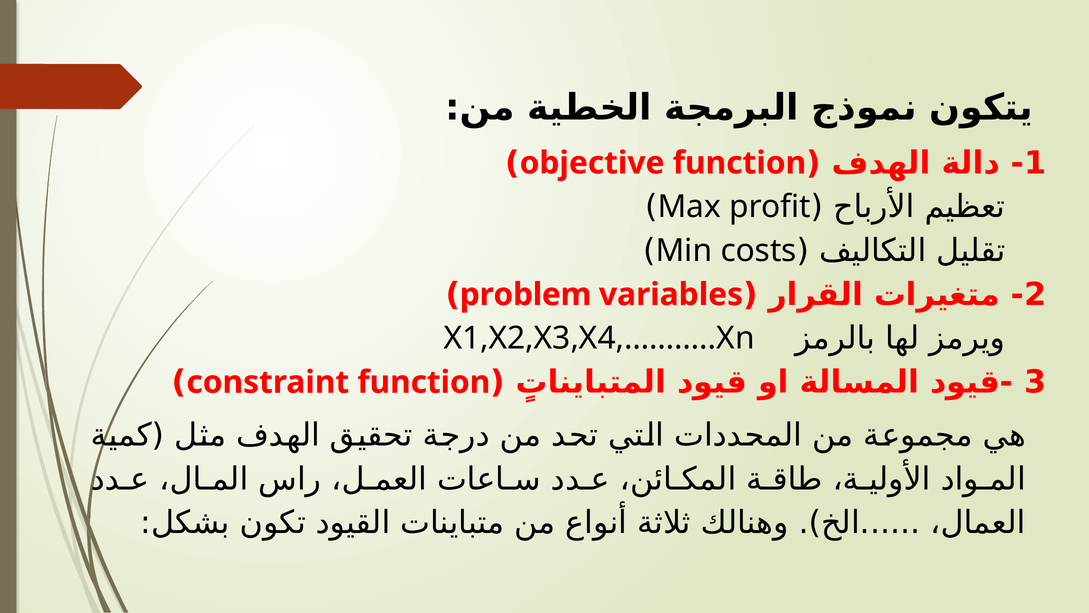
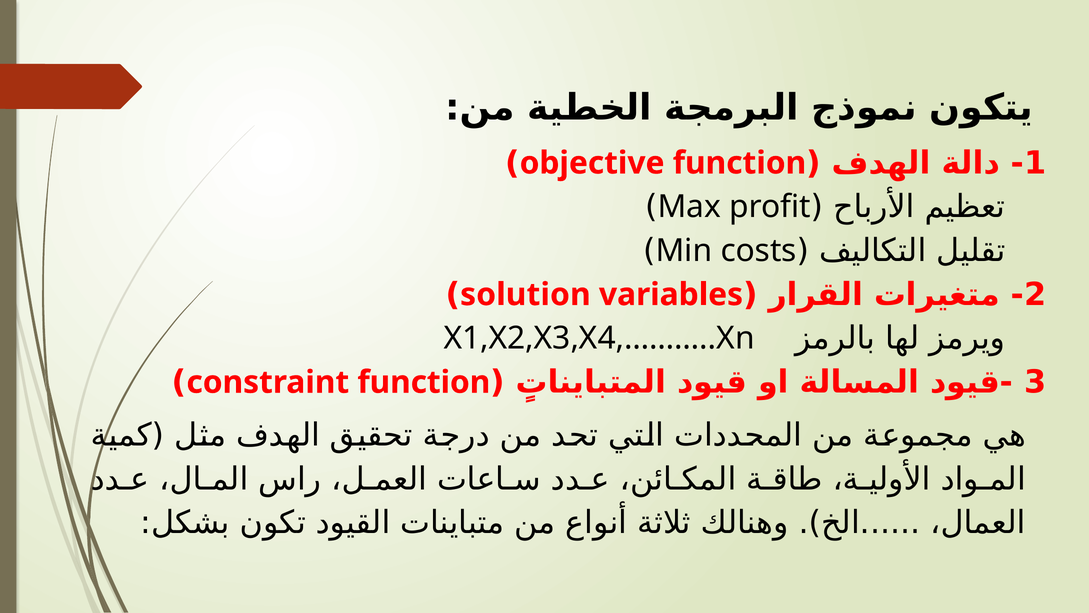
problem: problem -> solution (525, 294)
